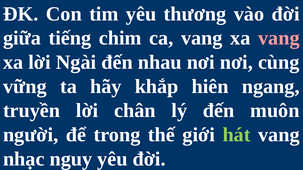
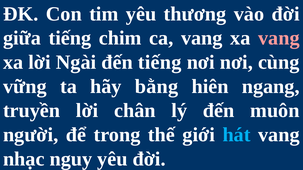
đến nhau: nhau -> tiếng (160, 62)
khắp: khắp -> bằng (156, 87)
hát colour: light green -> light blue (237, 135)
